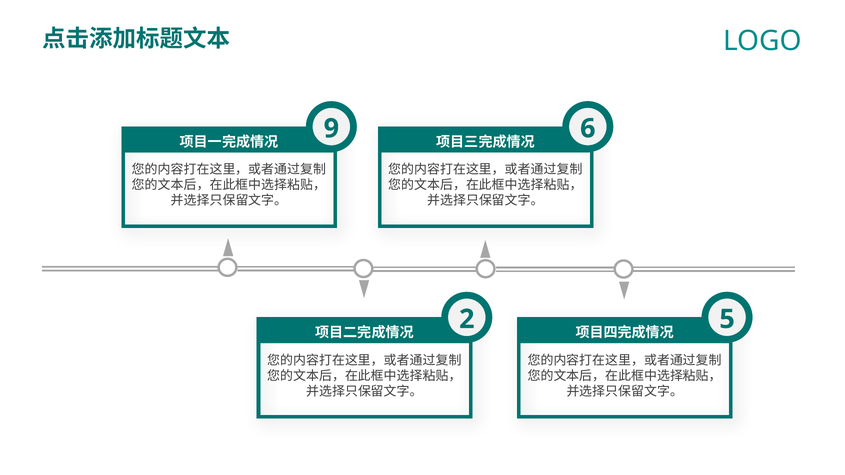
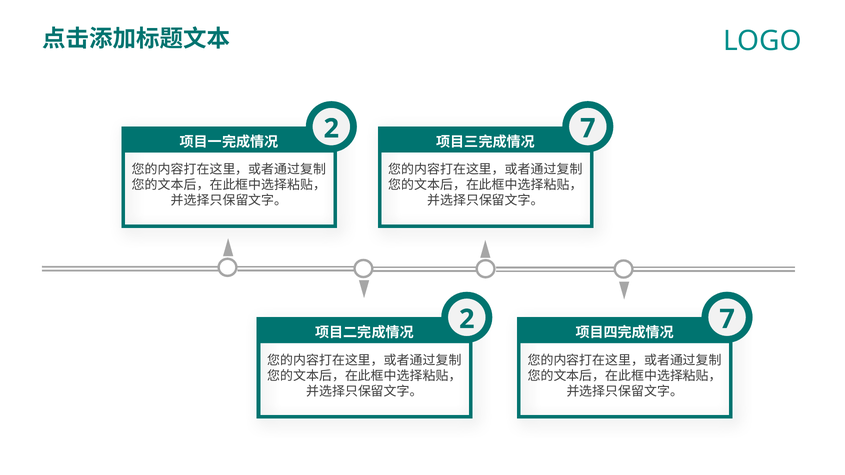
9: 9 -> 2 (331, 129)
6: 6 -> 7 (588, 129)
5: 5 -> 7 (727, 319)
